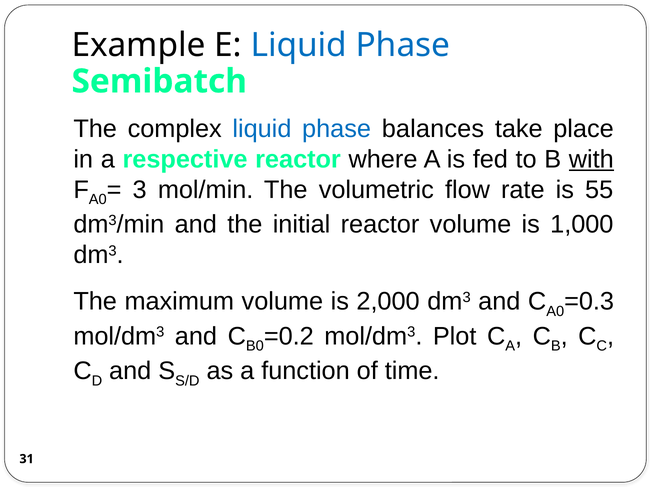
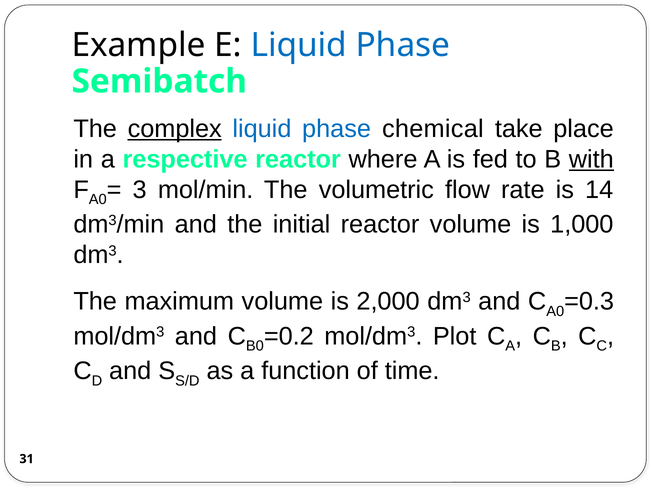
complex underline: none -> present (175, 129)
balances: balances -> chemical (433, 129)
55: 55 -> 14 (599, 189)
